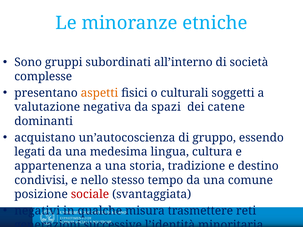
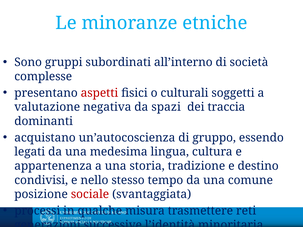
aspetti colour: orange -> red (99, 93)
catene: catene -> traccia (226, 107)
negativi: negativi -> processi (37, 211)
